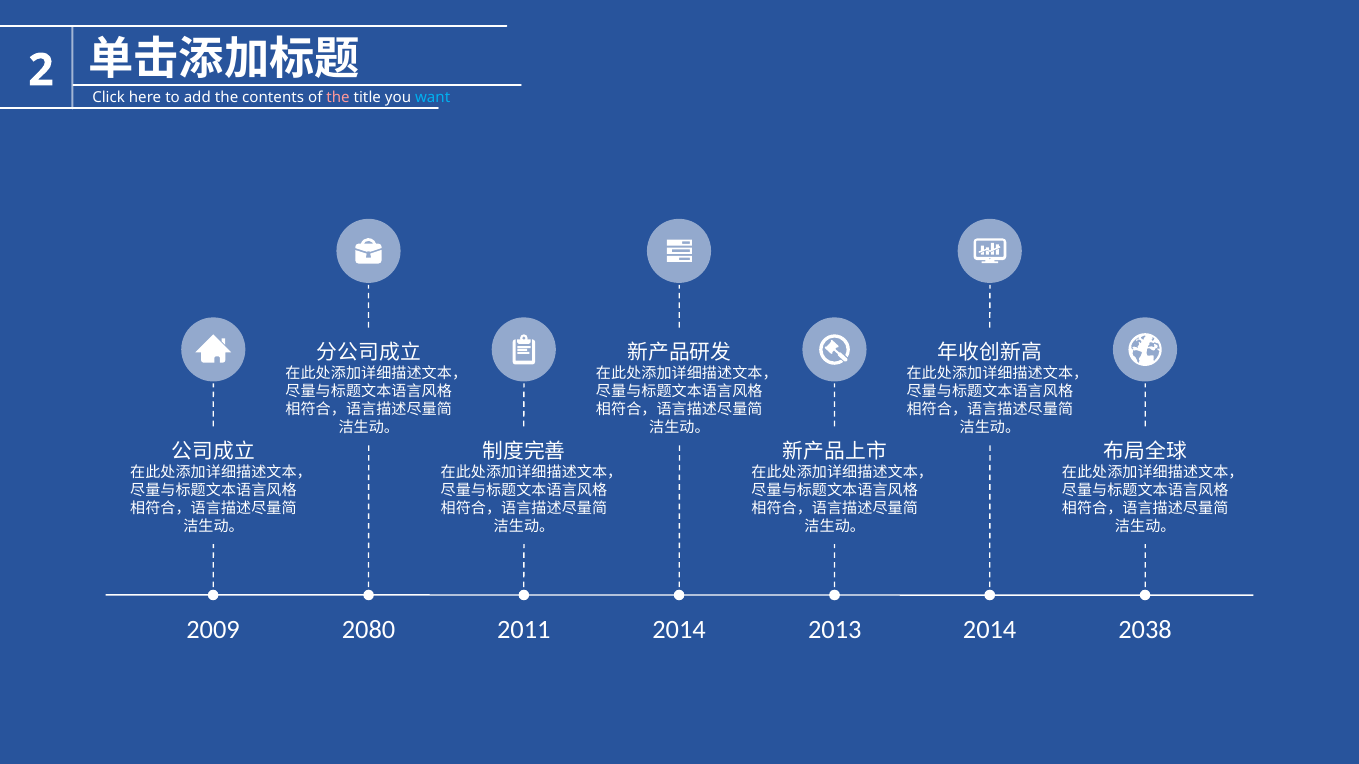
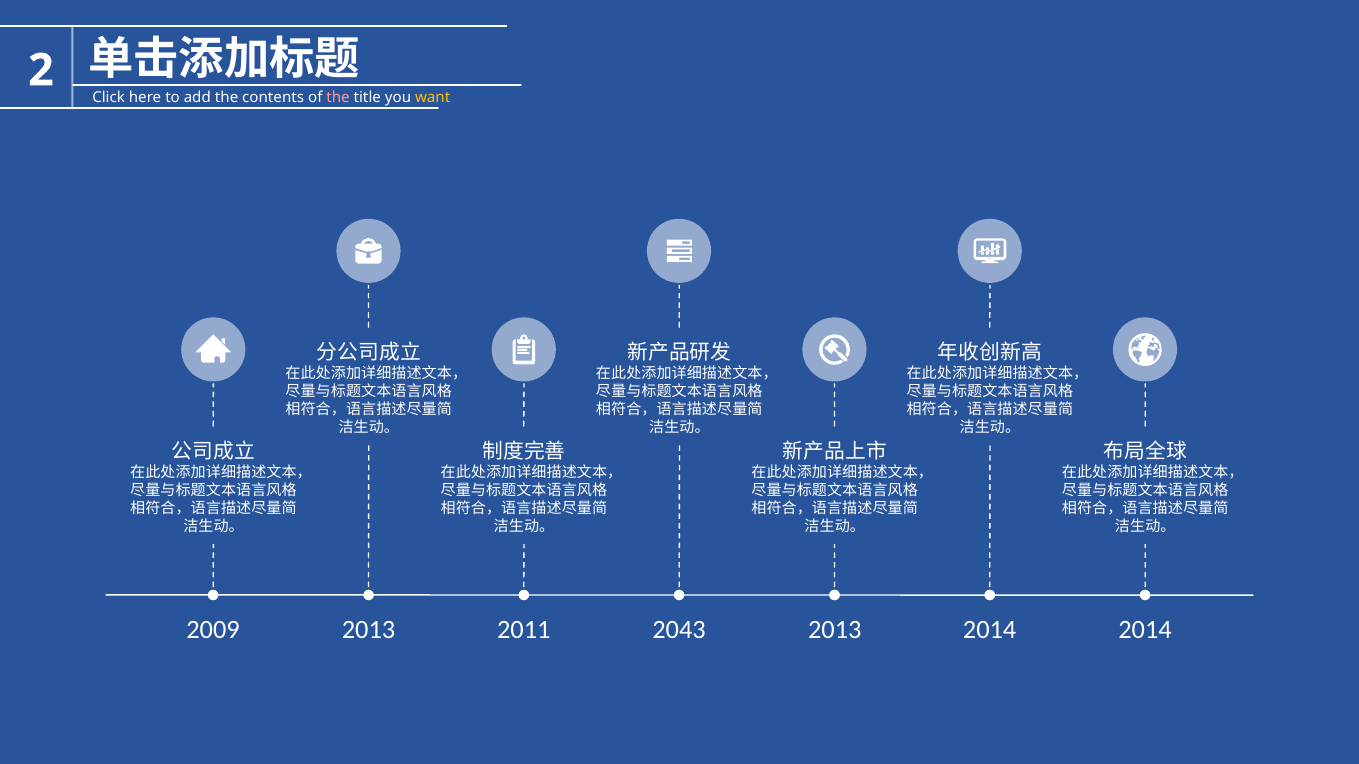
want colour: light blue -> yellow (433, 97)
2009 2080: 2080 -> 2013 (369, 631)
2011 2014: 2014 -> 2043 (679, 631)
2014 2038: 2038 -> 2014 (1145, 631)
